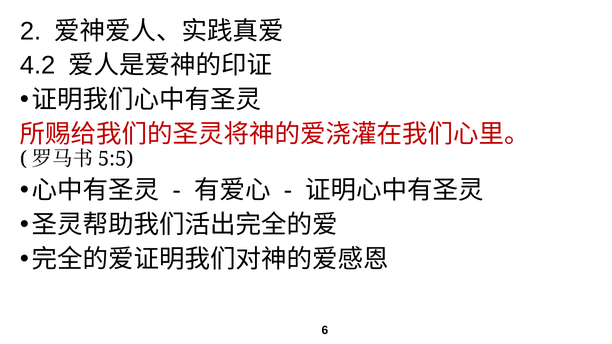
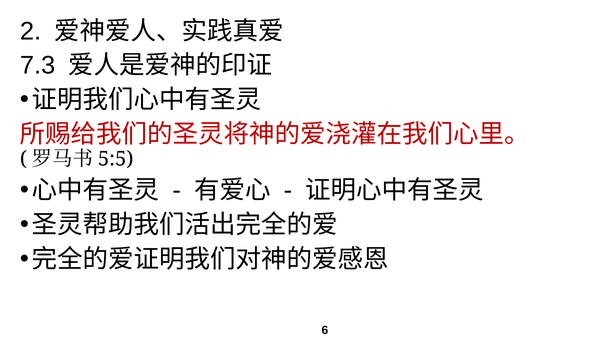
4.2: 4.2 -> 7.3 (38, 66)
